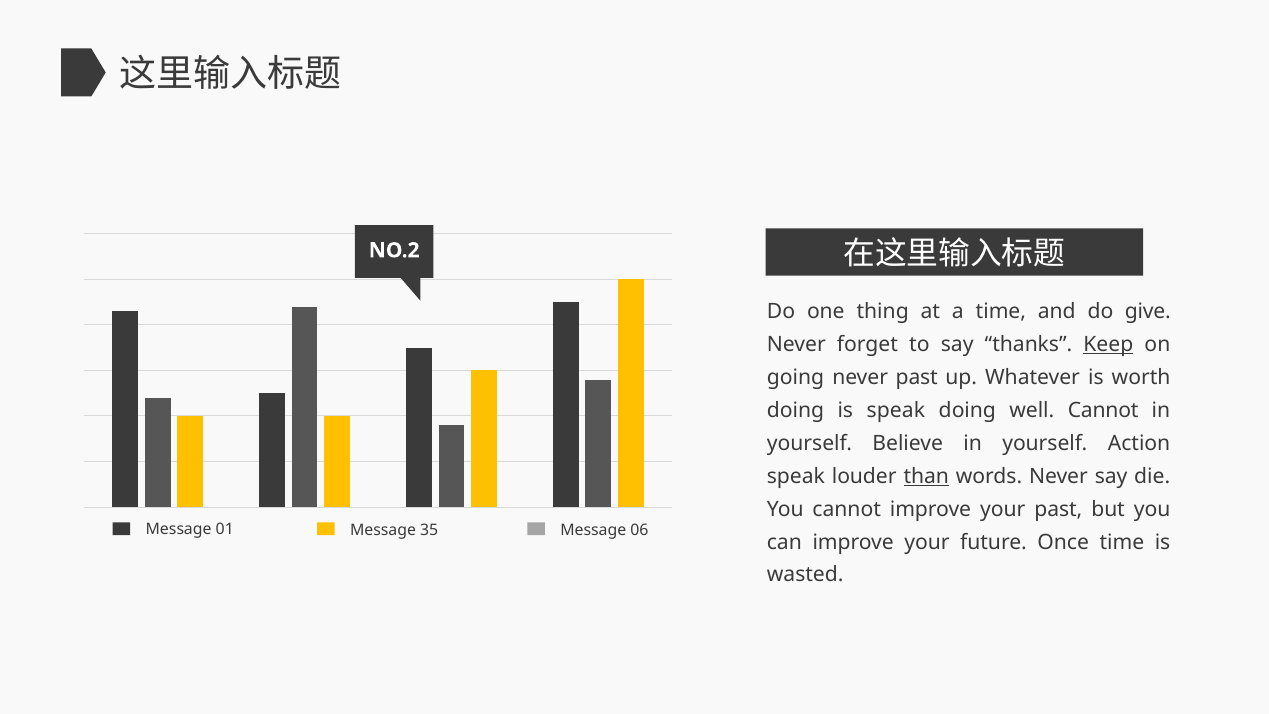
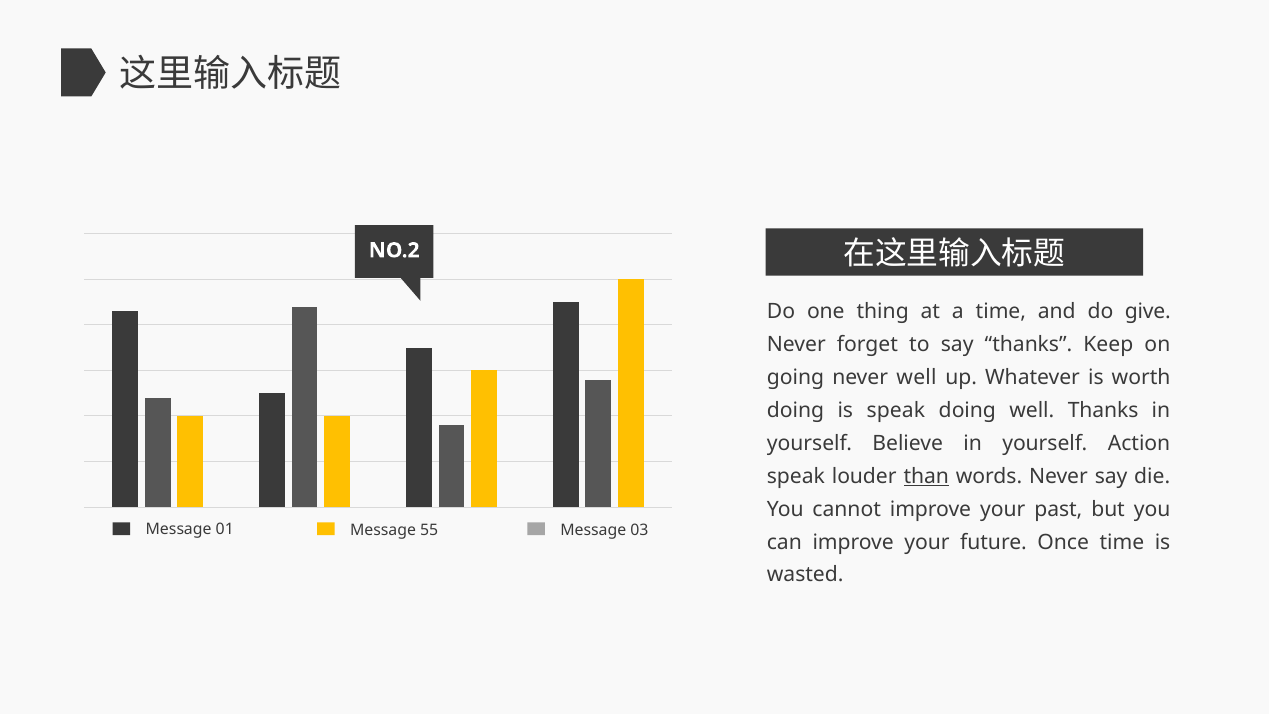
Keep underline: present -> none (1108, 344)
never past: past -> well (917, 377)
well Cannot: Cannot -> Thanks (1103, 410)
35: 35 -> 55 (429, 531)
06: 06 -> 03 (639, 531)
